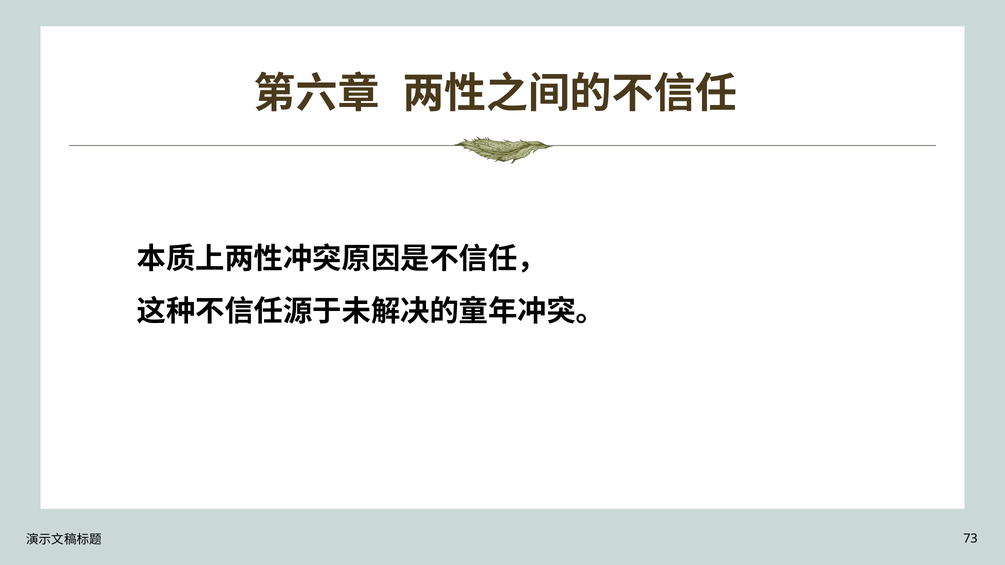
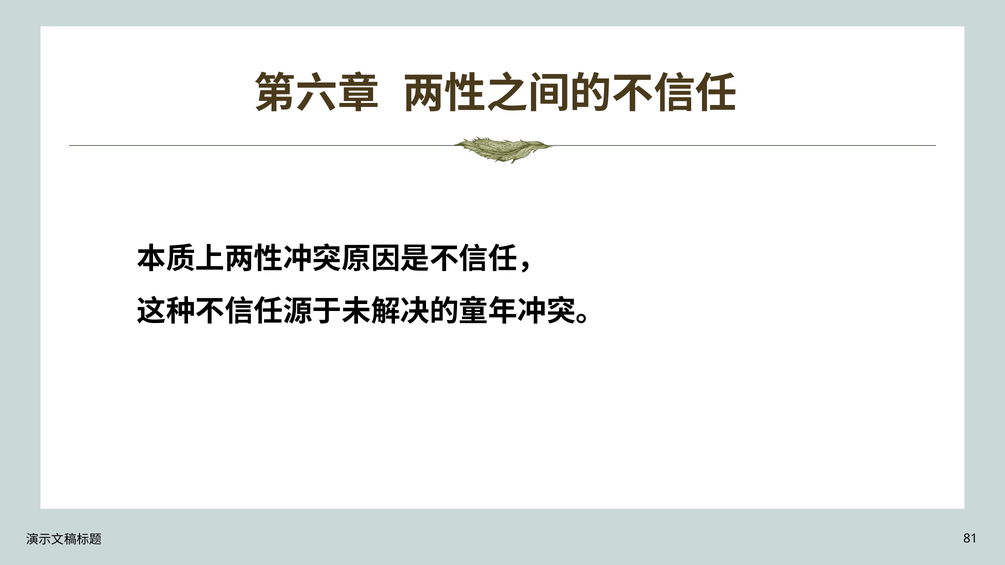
73: 73 -> 81 (970, 539)
